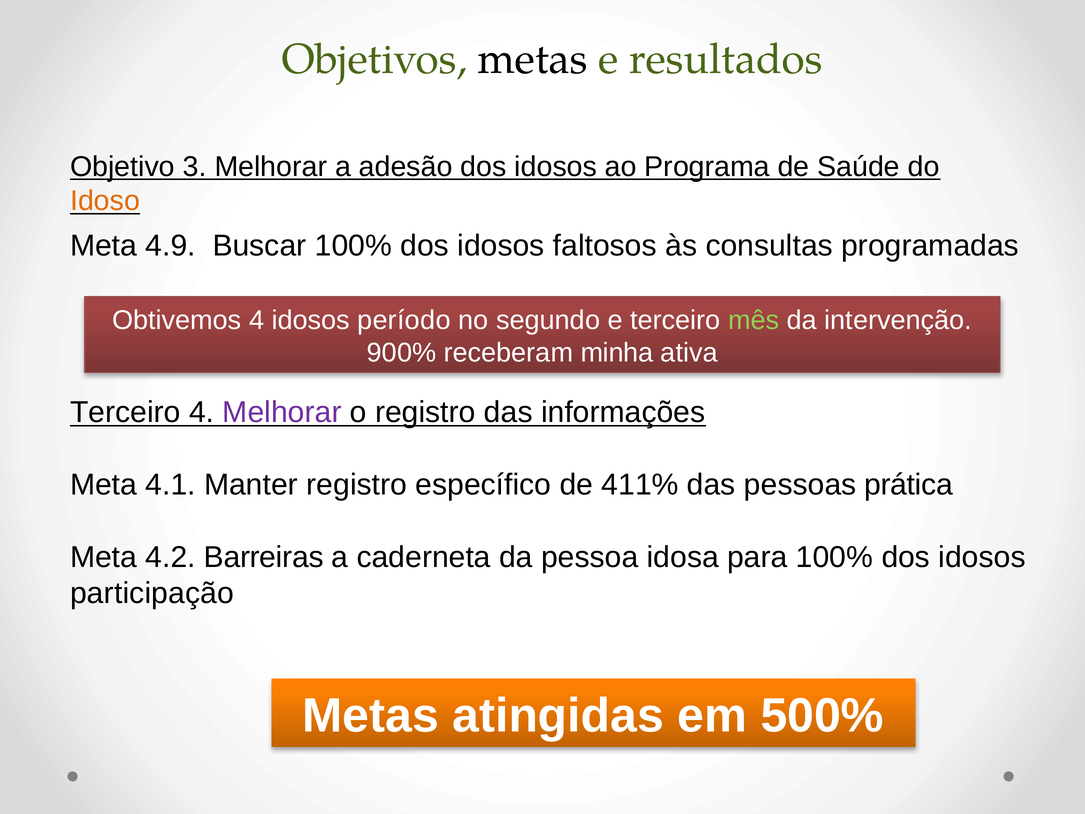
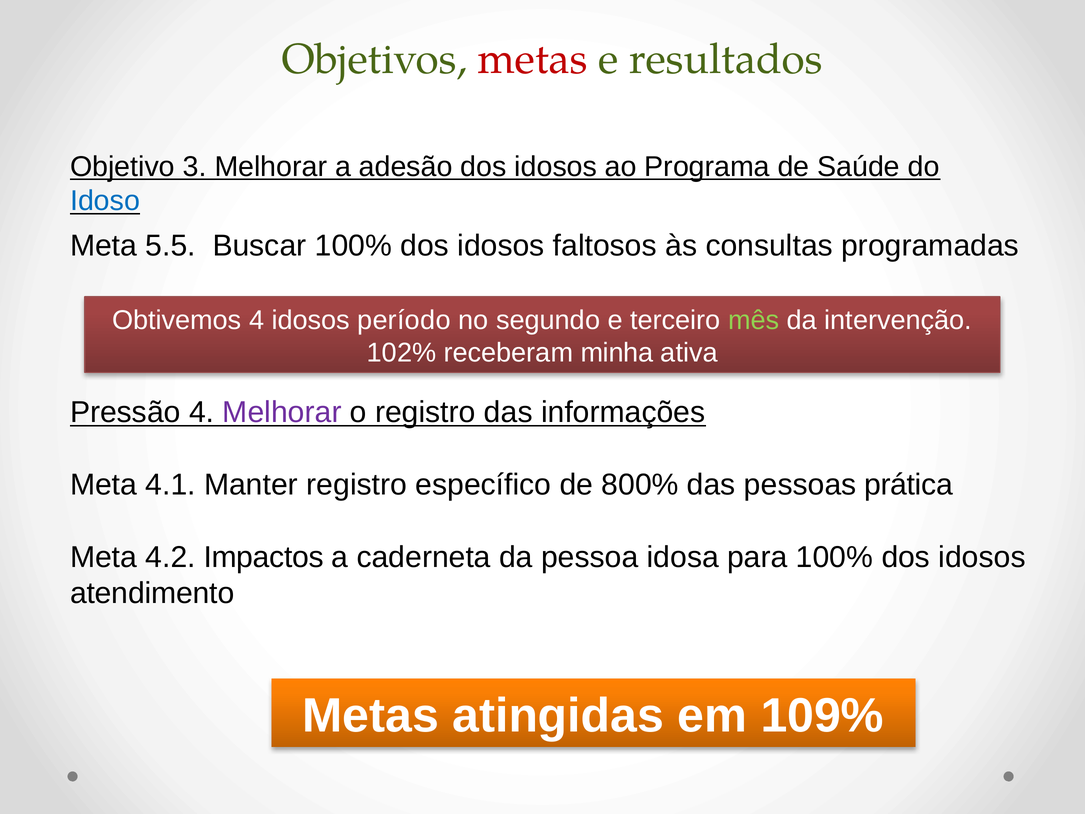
metas colour: black -> red (533, 60)
Idoso colour: orange -> blue (105, 201)
4.9: 4.9 -> 5.5 (171, 246)
900%: 900% -> 102% (402, 353)
Terceiro: Terceiro -> Pressão (125, 412)
411%: 411% -> 800% (640, 485)
Barreiras: Barreiras -> Impactos (264, 557)
participação: participação -> atendimento (152, 593)
500%: 500% -> 109% (822, 716)
